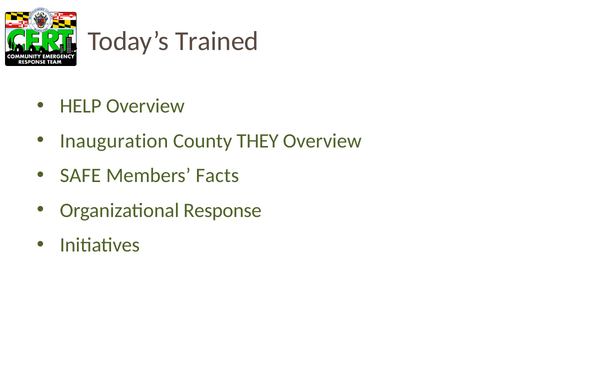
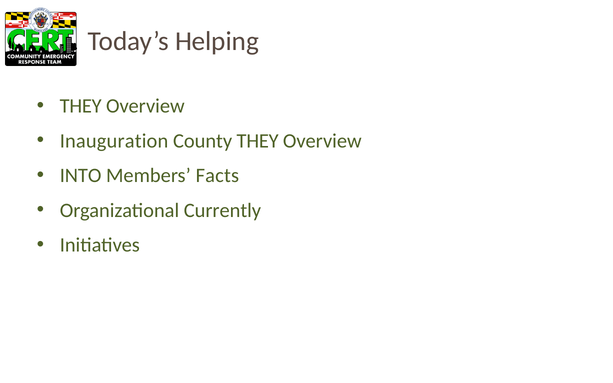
Trained: Trained -> Helping (217, 41)
HELP: HELP -> THEY (81, 106)
SAFE: SAFE -> INTO (81, 176)
Response: Response -> Currently (222, 210)
